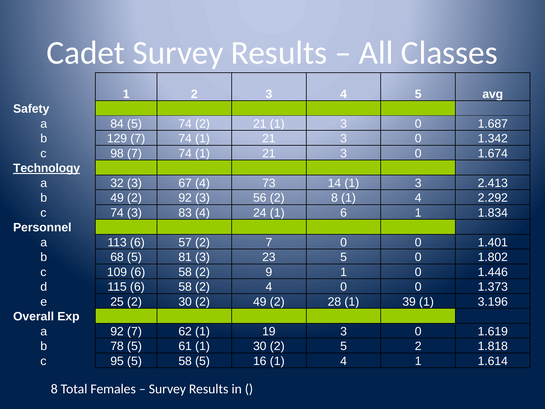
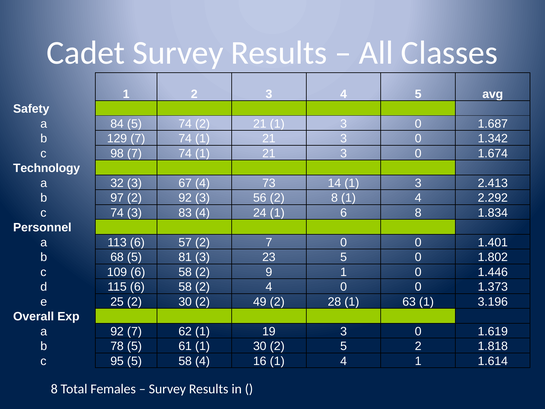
Technology underline: present -> none (47, 168)
b 49: 49 -> 97 (117, 198)
6 1: 1 -> 8 (418, 213)
39: 39 -> 63 (409, 302)
58 5: 5 -> 4 (203, 361)
